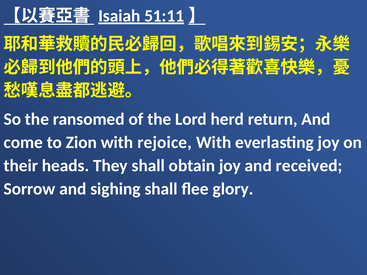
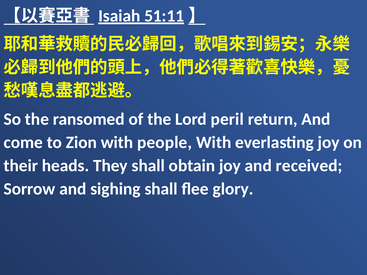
herd: herd -> peril (227, 119)
rejoice: rejoice -> people (165, 143)
